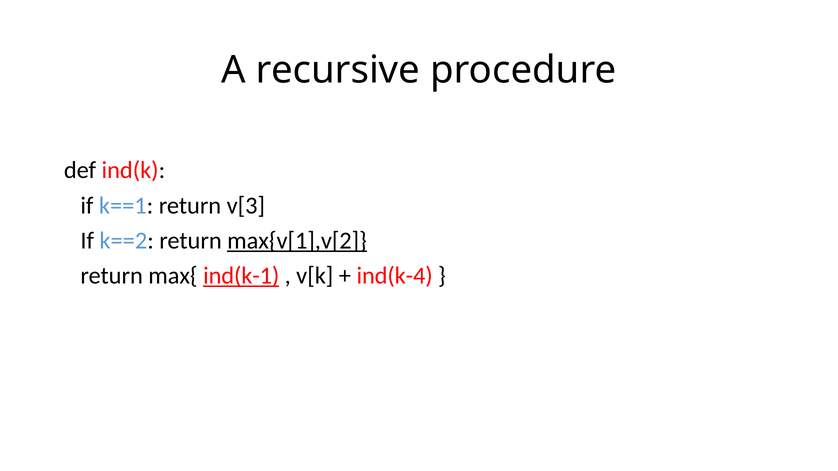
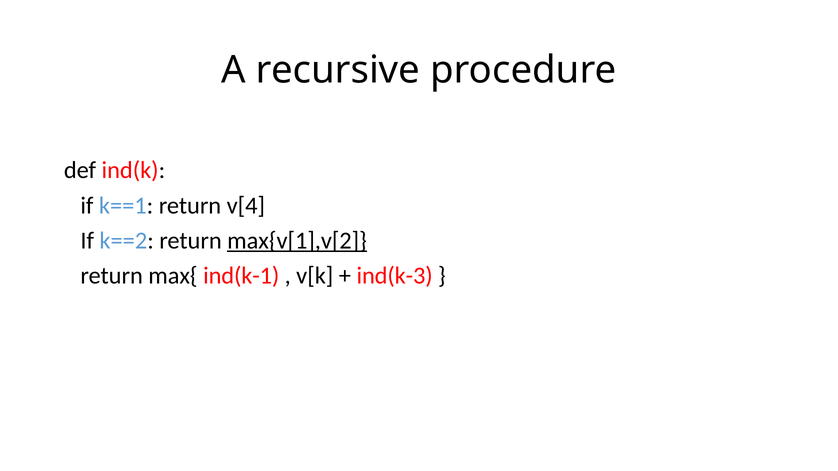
v[3: v[3 -> v[4 (246, 206)
ind(k-1 underline: present -> none (241, 276)
ind(k-4: ind(k-4 -> ind(k-3 (395, 276)
